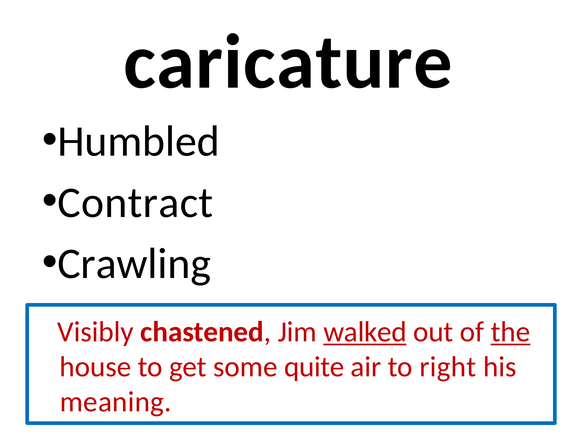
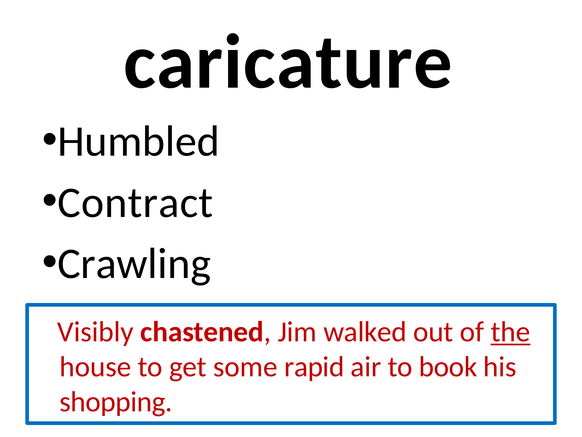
walked underline: present -> none (365, 332)
quite: quite -> rapid (314, 367)
right: right -> book (448, 367)
meaning: meaning -> shopping (116, 401)
